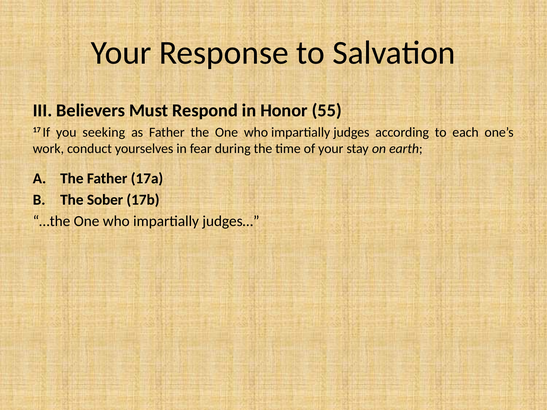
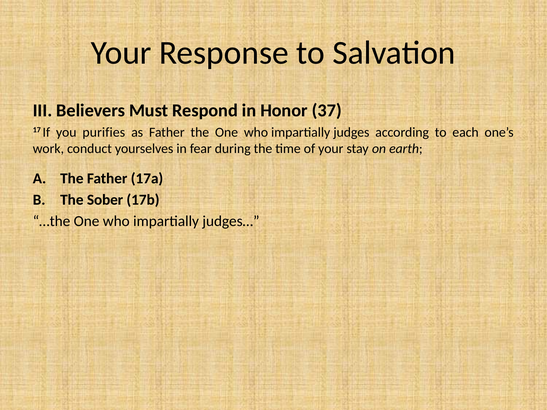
55: 55 -> 37 (327, 111)
seeking: seeking -> purifies (104, 132)
